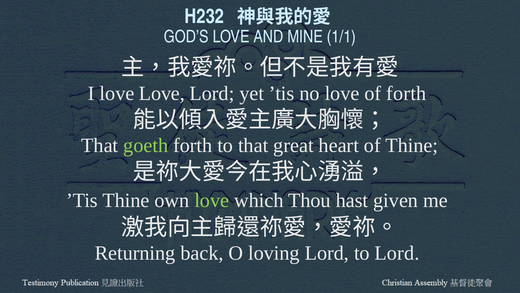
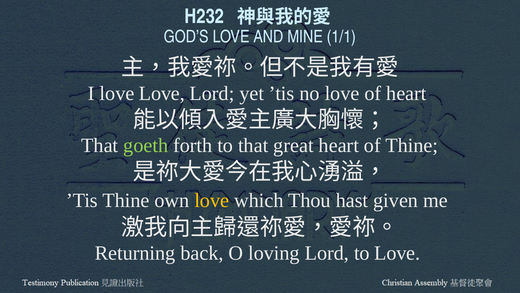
of forth: forth -> heart (406, 93)
love colour: light green -> yellow (212, 200)
to Lord: Lord -> Love (397, 253)
